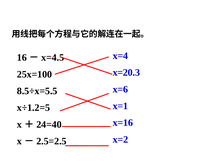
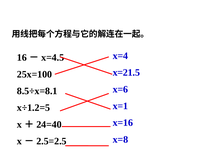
x=20.3: x=20.3 -> x=21.5 (126, 72)
8.5÷x=5.5: 8.5÷x=5.5 -> 8.5÷x=8.1 (37, 91)
x=2: x=2 -> x=8 (120, 139)
